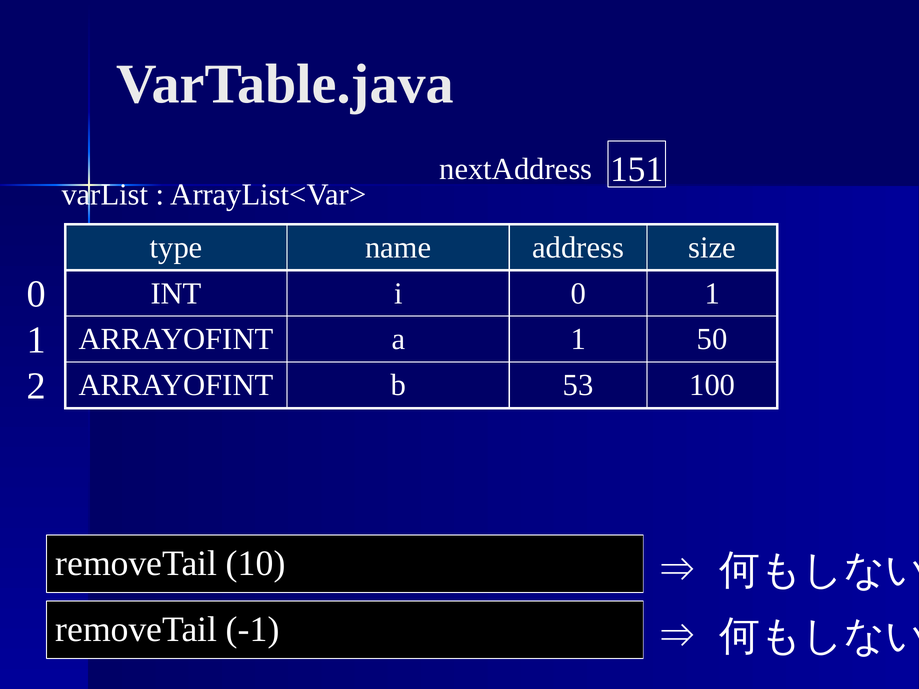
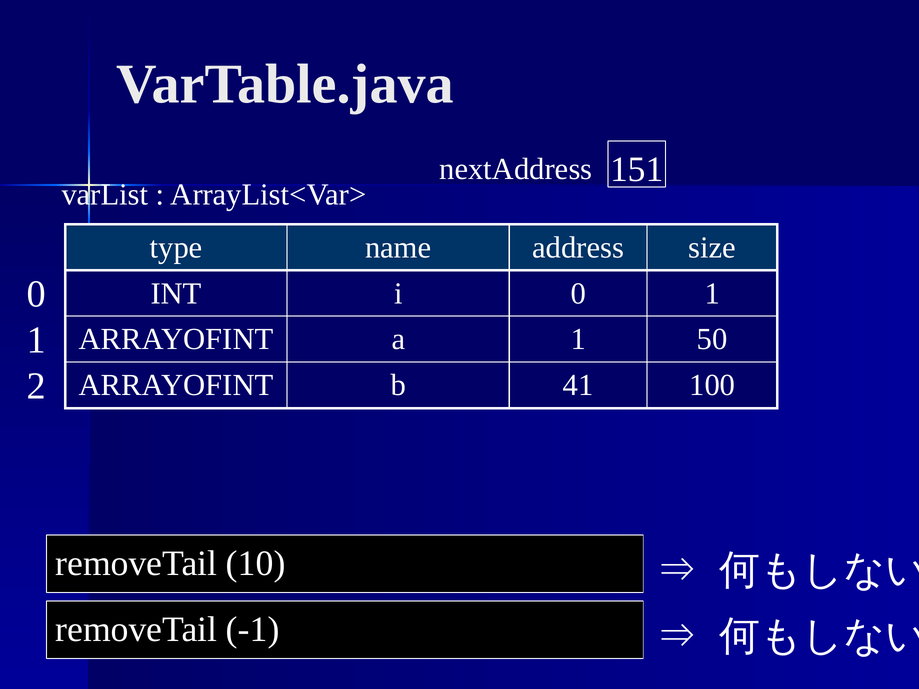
53: 53 -> 41 (578, 385)
